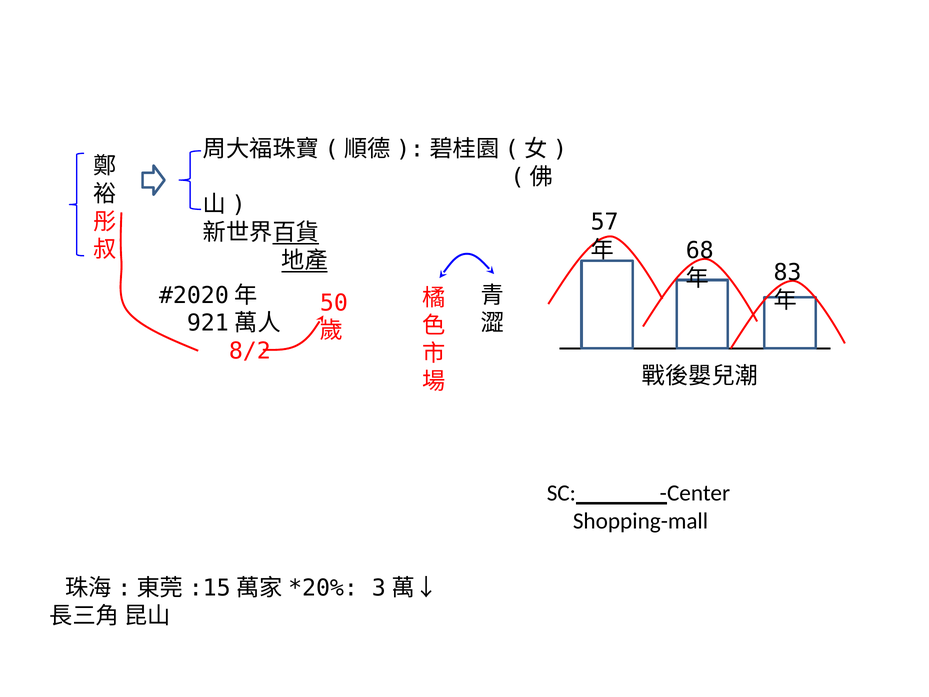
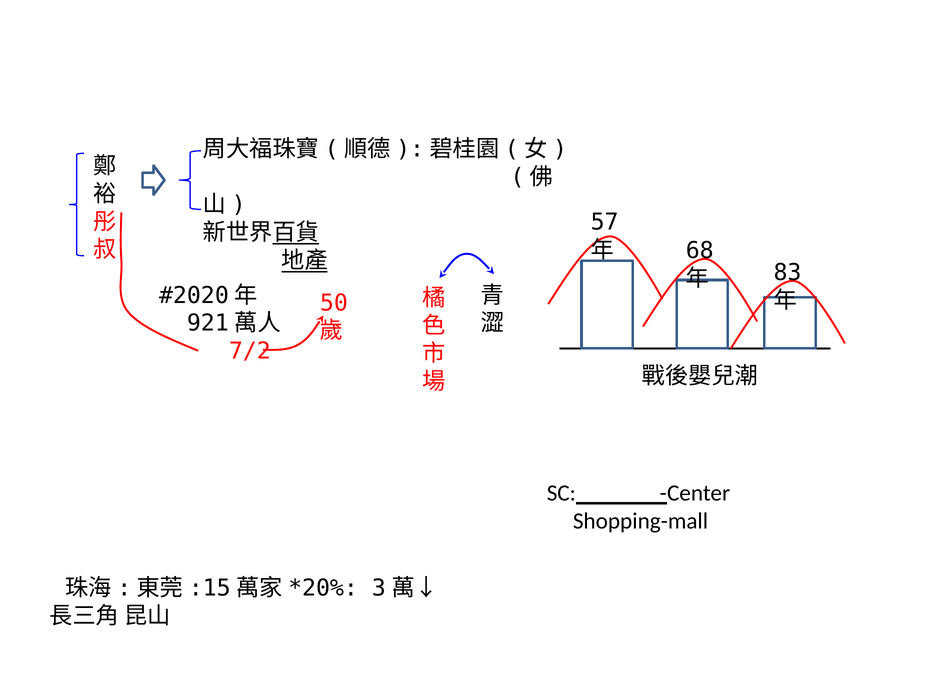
8/2: 8/2 -> 7/2 (250, 351)
